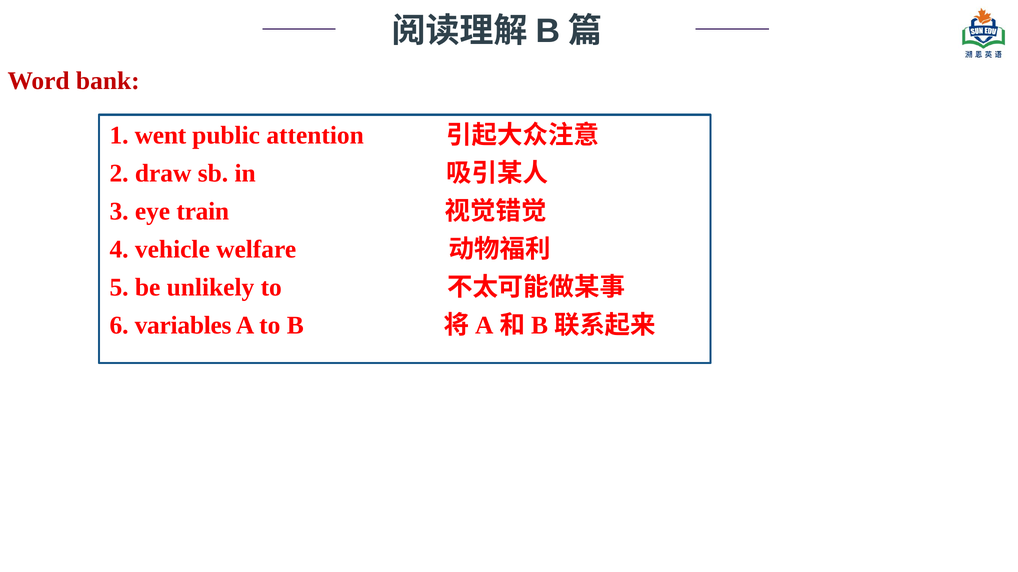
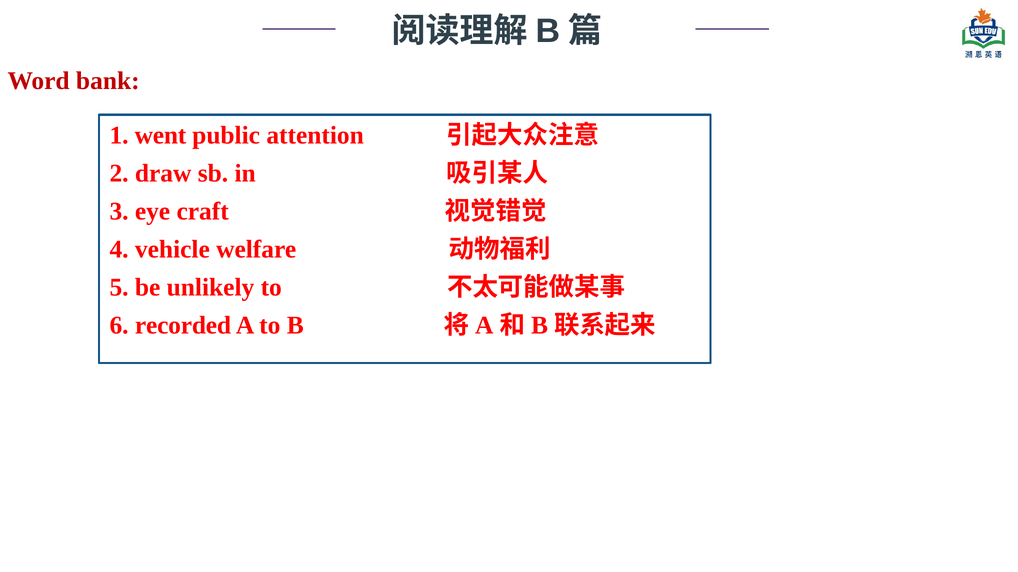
train: train -> craft (203, 212)
variables: variables -> recorded (183, 325)
